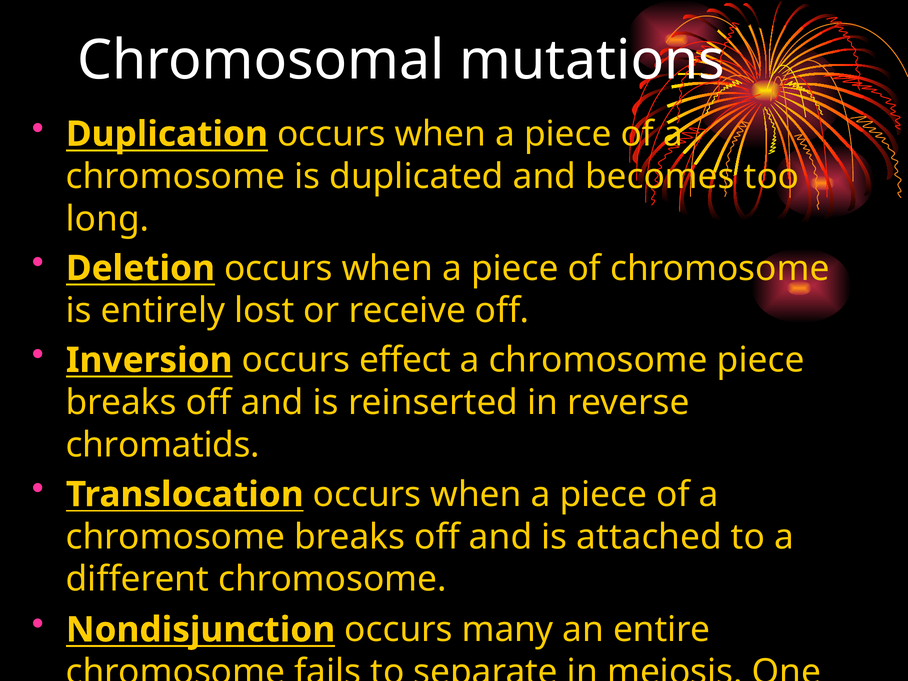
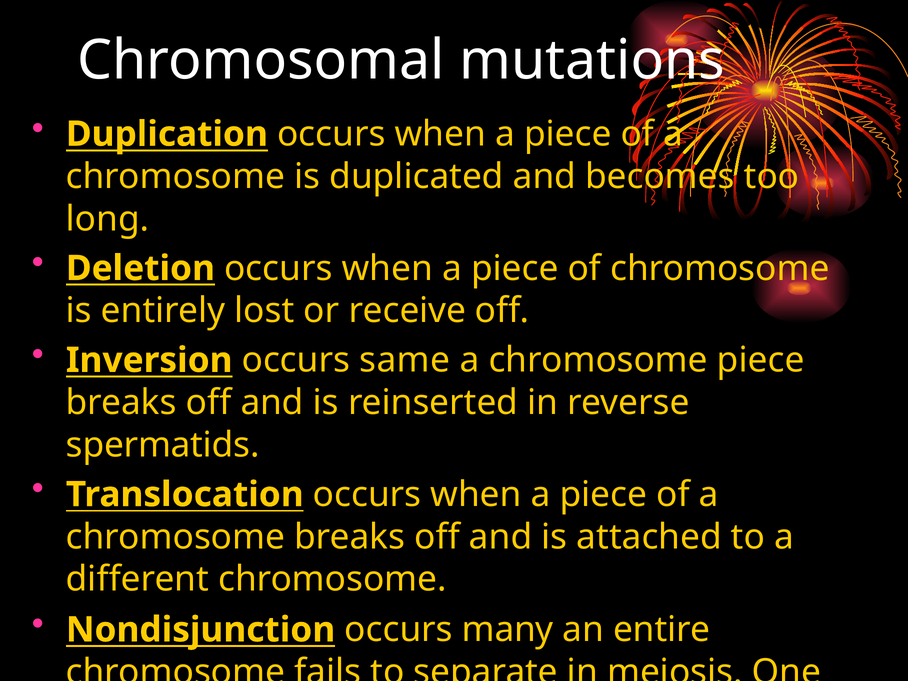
effect: effect -> same (405, 360)
chromatids: chromatids -> spermatids (163, 445)
